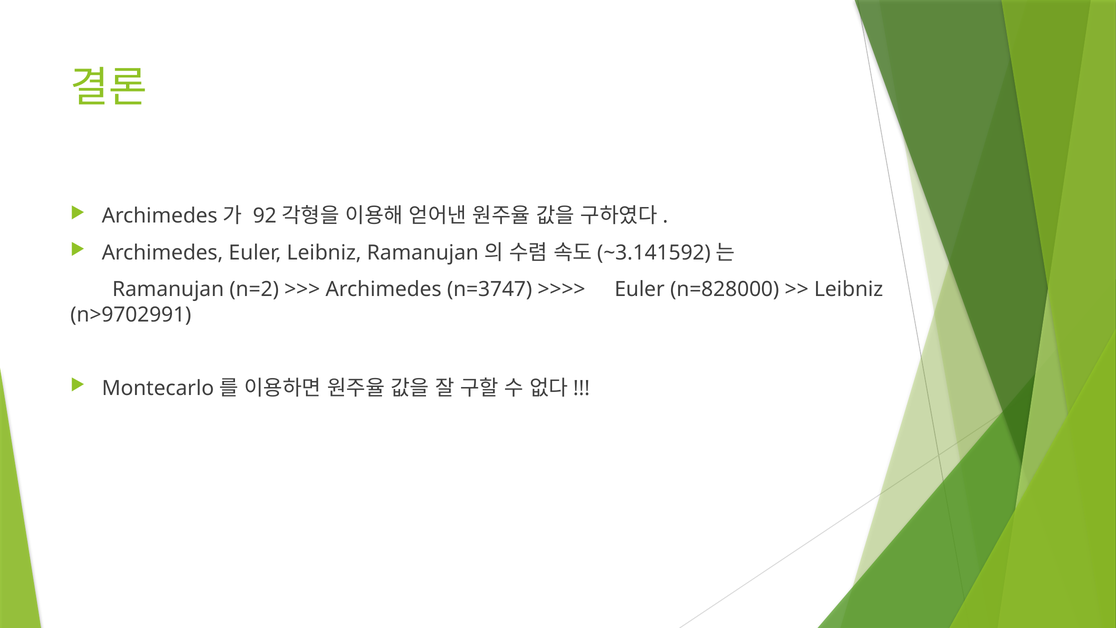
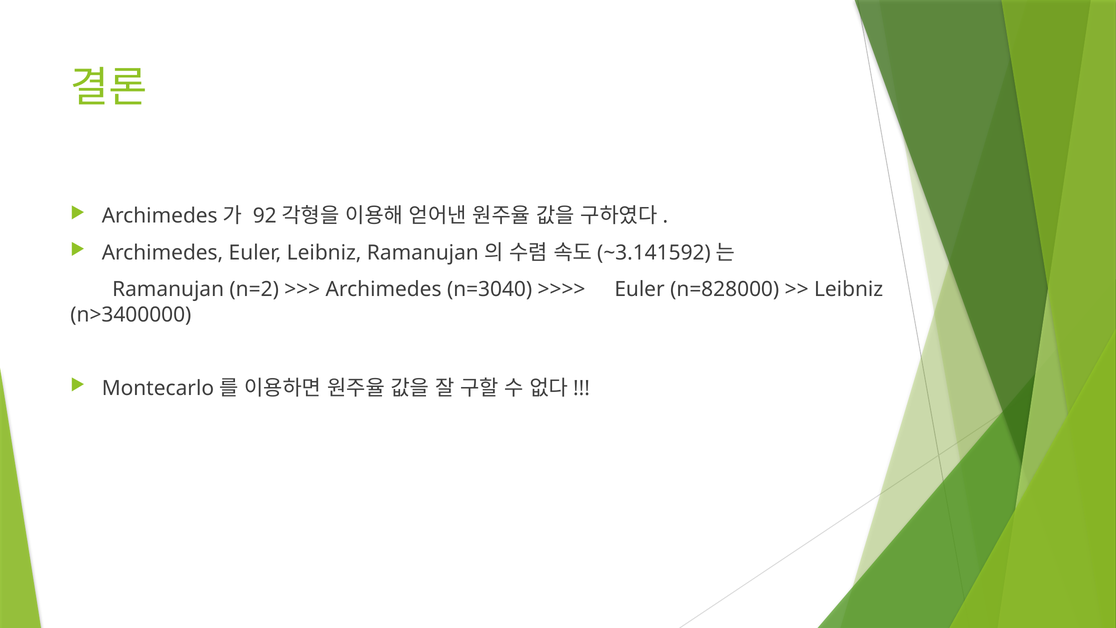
n=3747: n=3747 -> n=3040 (490, 289)
n>9702991: n>9702991 -> n>3400000 (131, 315)
